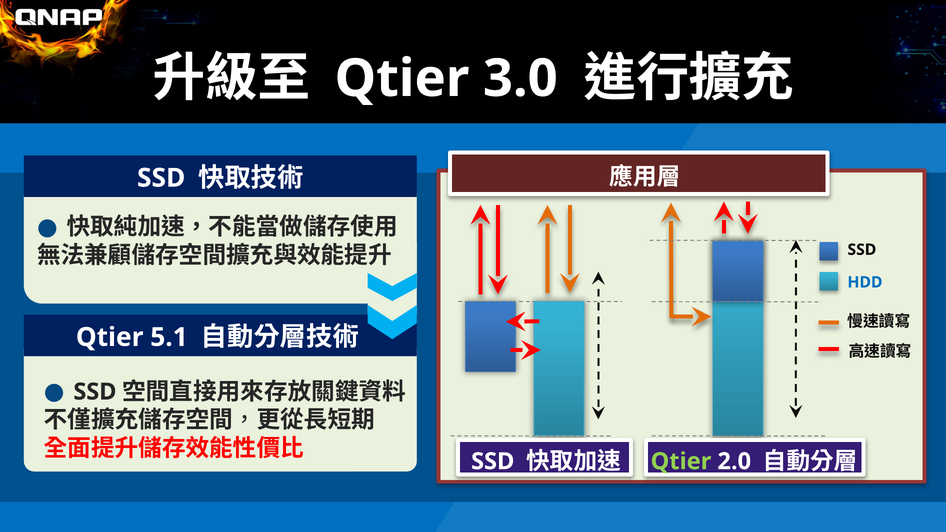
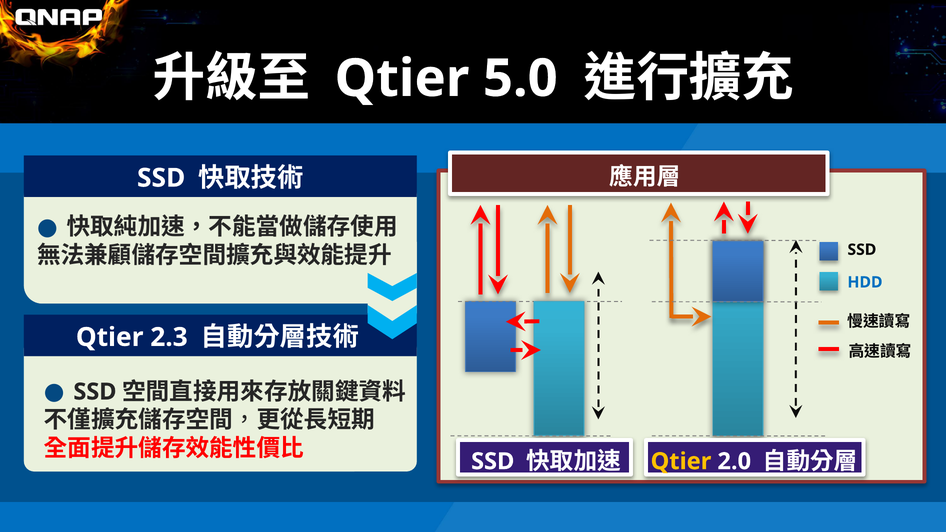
3.0: 3.0 -> 5.0 (520, 79)
5.1: 5.1 -> 2.3 (169, 337)
Qtier colour: light green -> yellow (681, 462)
